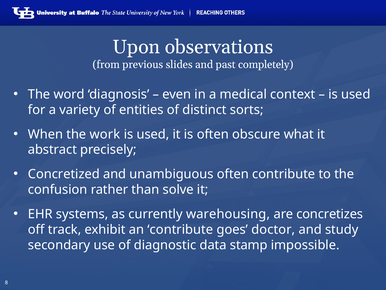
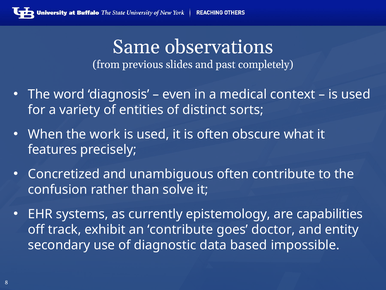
Upon: Upon -> Same (136, 47)
abstract: abstract -> features (52, 149)
warehousing: warehousing -> epistemology (228, 214)
concretizes: concretizes -> capabilities (330, 214)
study: study -> entity (342, 229)
stamp: stamp -> based (249, 245)
